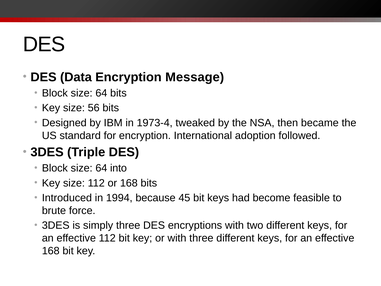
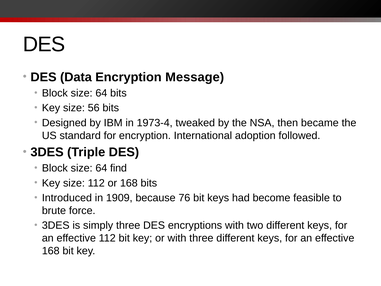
into: into -> find (118, 168)
1994: 1994 -> 1909 (119, 198)
45: 45 -> 76 (184, 198)
